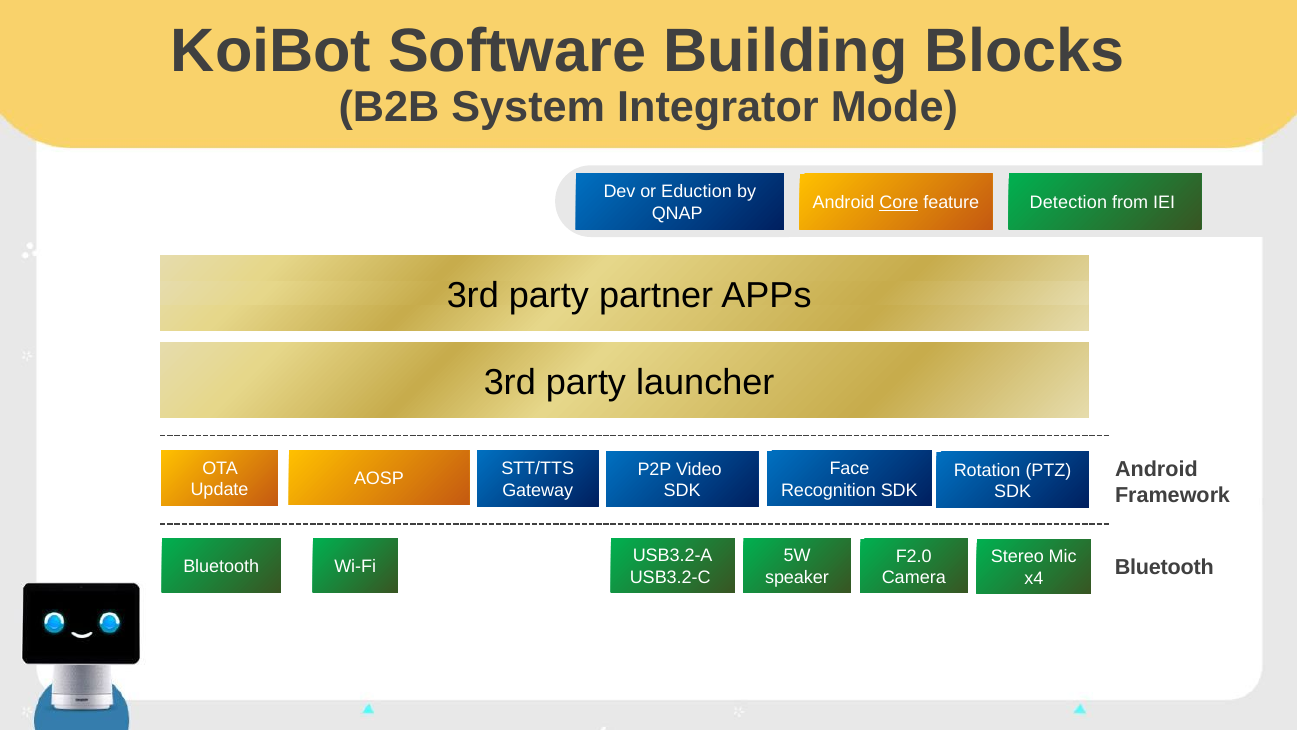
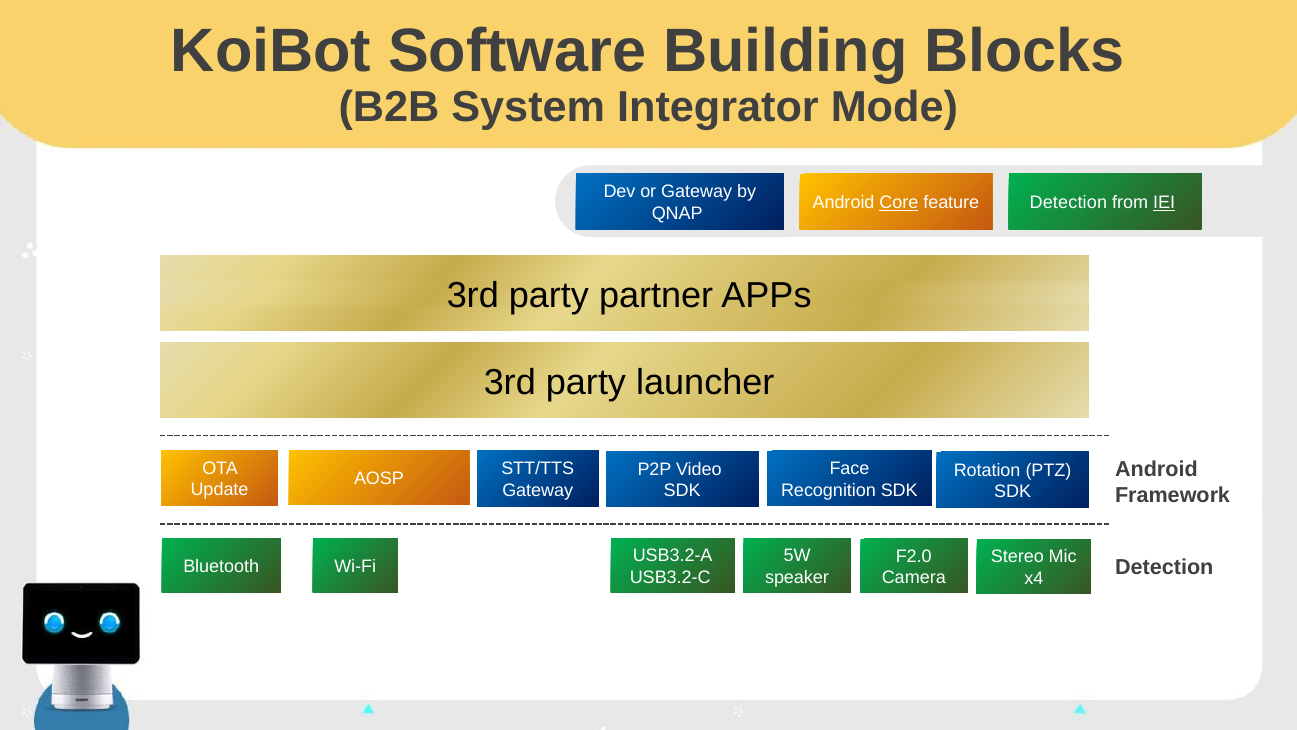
or Eduction: Eduction -> Gateway (697, 192)
IEI underline: none -> present (1164, 202)
Bluetooth: Bluetooth -> Detection (1164, 567)
